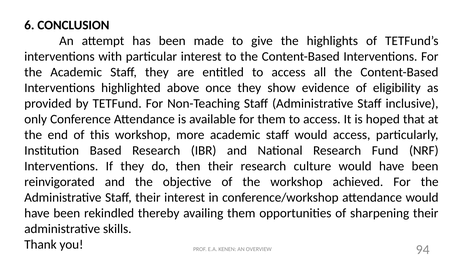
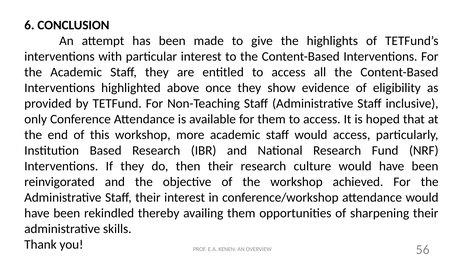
94: 94 -> 56 (423, 250)
